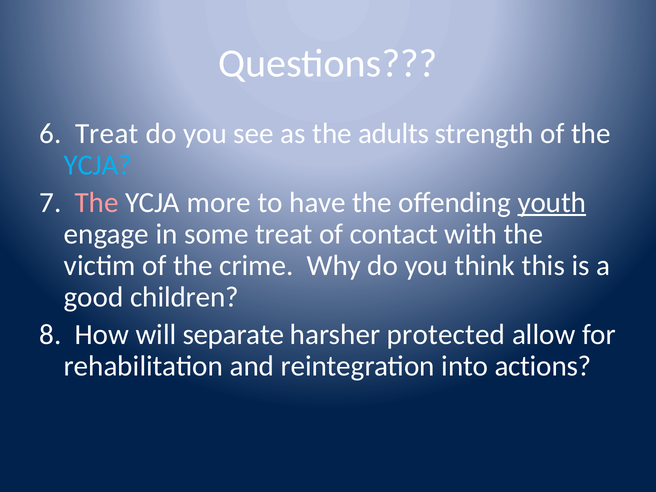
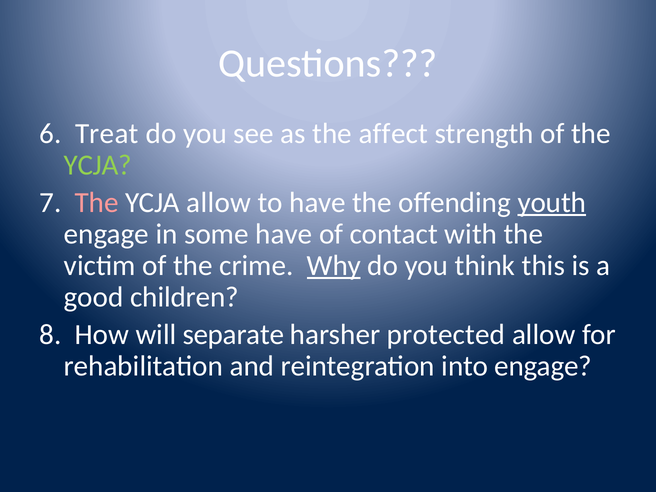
adults: adults -> affect (393, 134)
YCJA colour: light blue -> light green (98, 165)
YCJA more: more -> allow (219, 203)
some treat: treat -> have (284, 234)
Why underline: none -> present (334, 266)
into actions: actions -> engage (543, 366)
